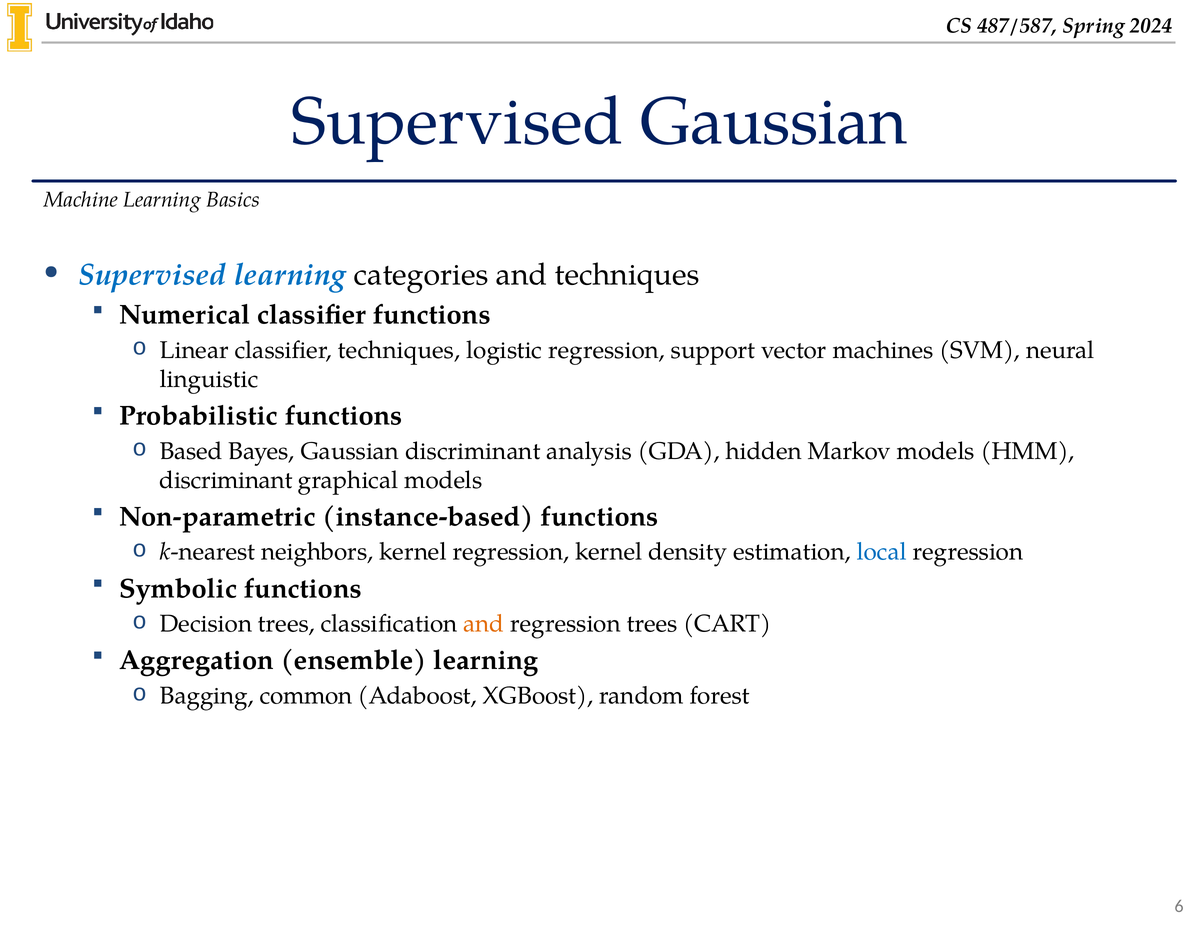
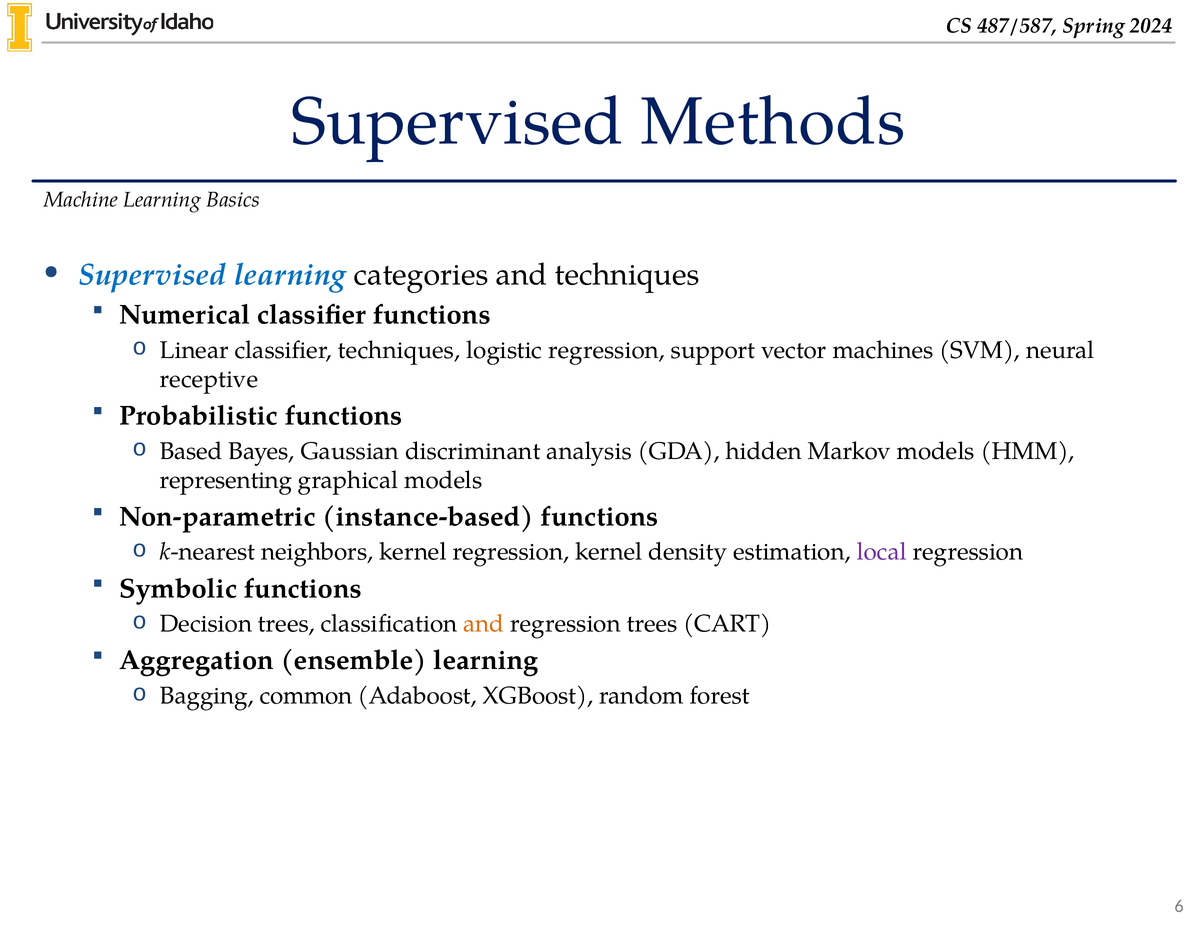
Supervised Gaussian: Gaussian -> Methods (773, 122)
linguistic: linguistic -> receptive (209, 379)
discriminant: discriminant -> representing (226, 480)
local colour: blue -> purple (882, 552)
